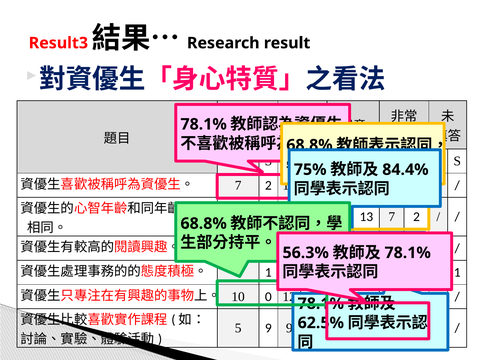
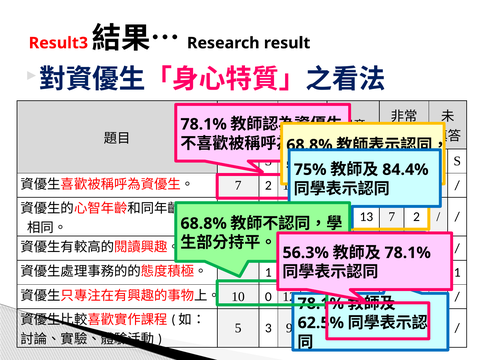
5 9: 9 -> 3 (268, 328)
